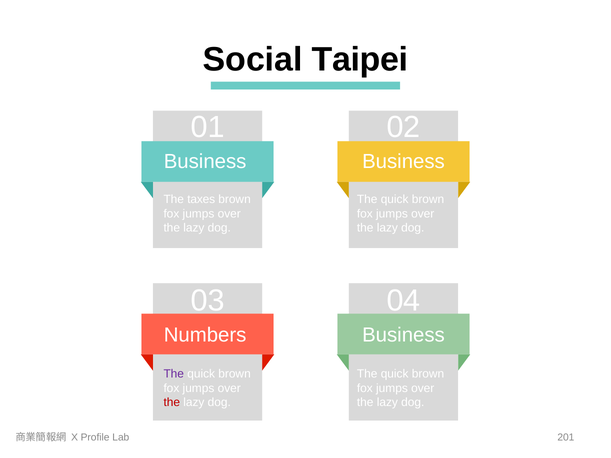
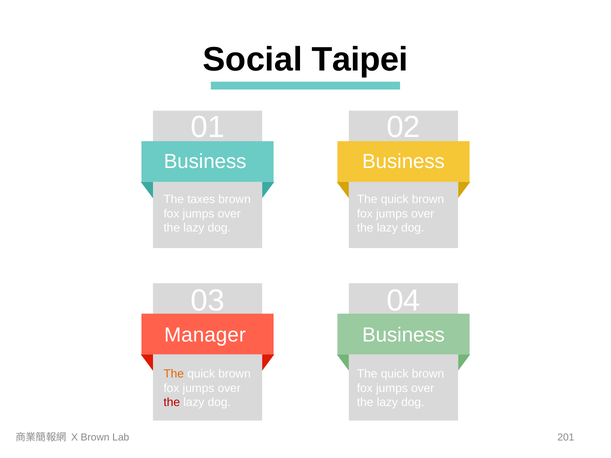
Numbers: Numbers -> Manager (205, 335)
The colour: purple -> orange (174, 374)
X Profile: Profile -> Brown (95, 438)
